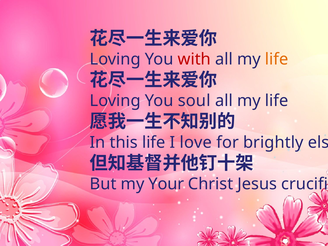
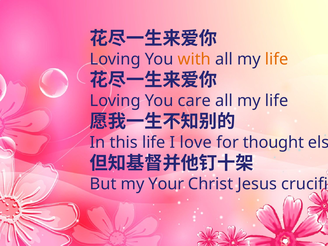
with colour: red -> orange (194, 59)
soul: soul -> care (194, 101)
brightly: brightly -> thought (273, 142)
